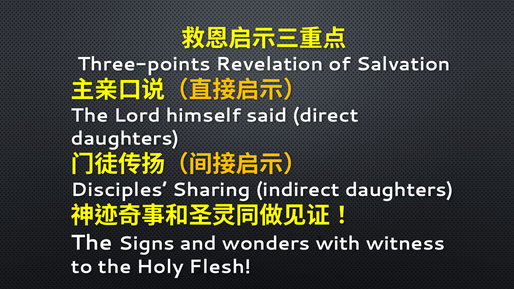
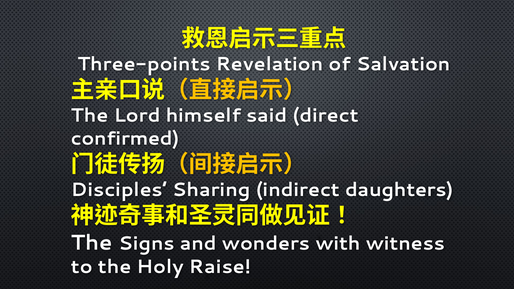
daughters: daughters -> confirmed (125, 139)
Flesh: Flesh -> Raise (220, 267)
